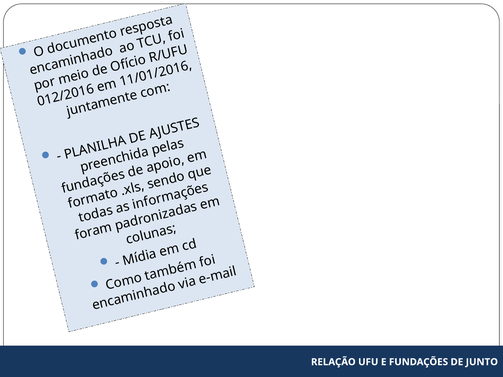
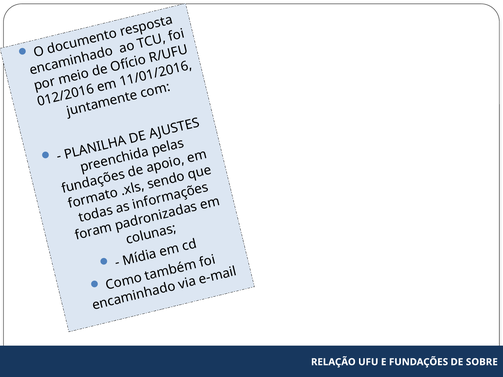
JUNTO: JUNTO -> SOBRE (482, 362)
